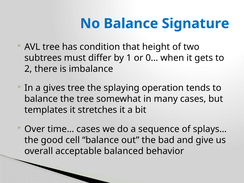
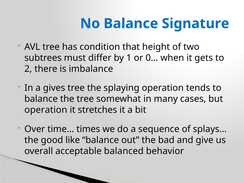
templates: templates -> operation (46, 110)
time… cases: cases -> times (88, 129)
cell: cell -> like (73, 140)
